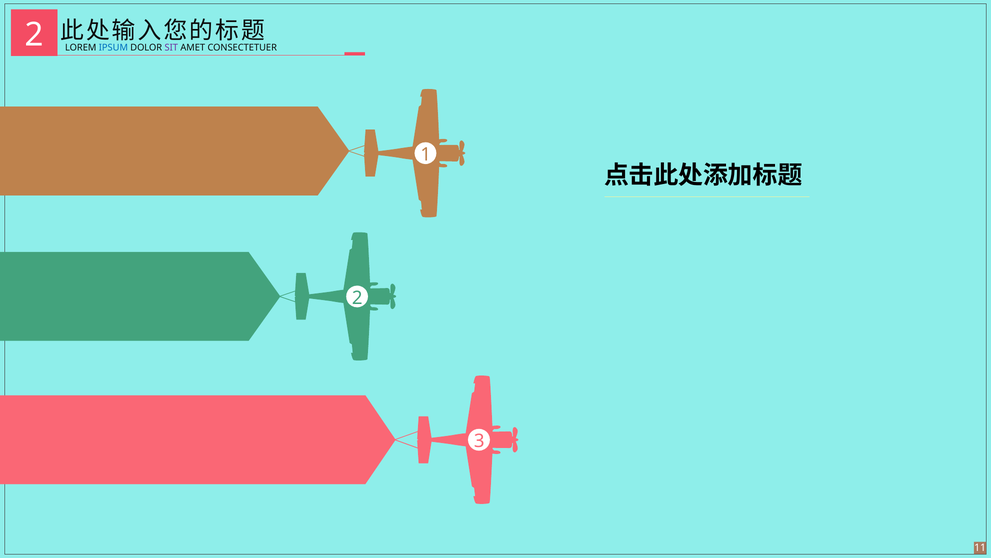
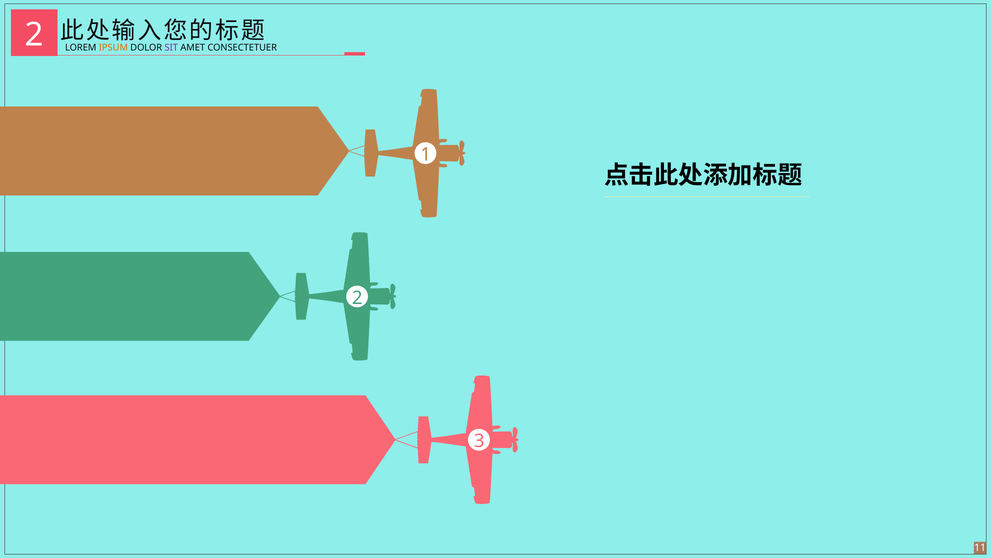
IPSUM colour: blue -> orange (113, 48)
